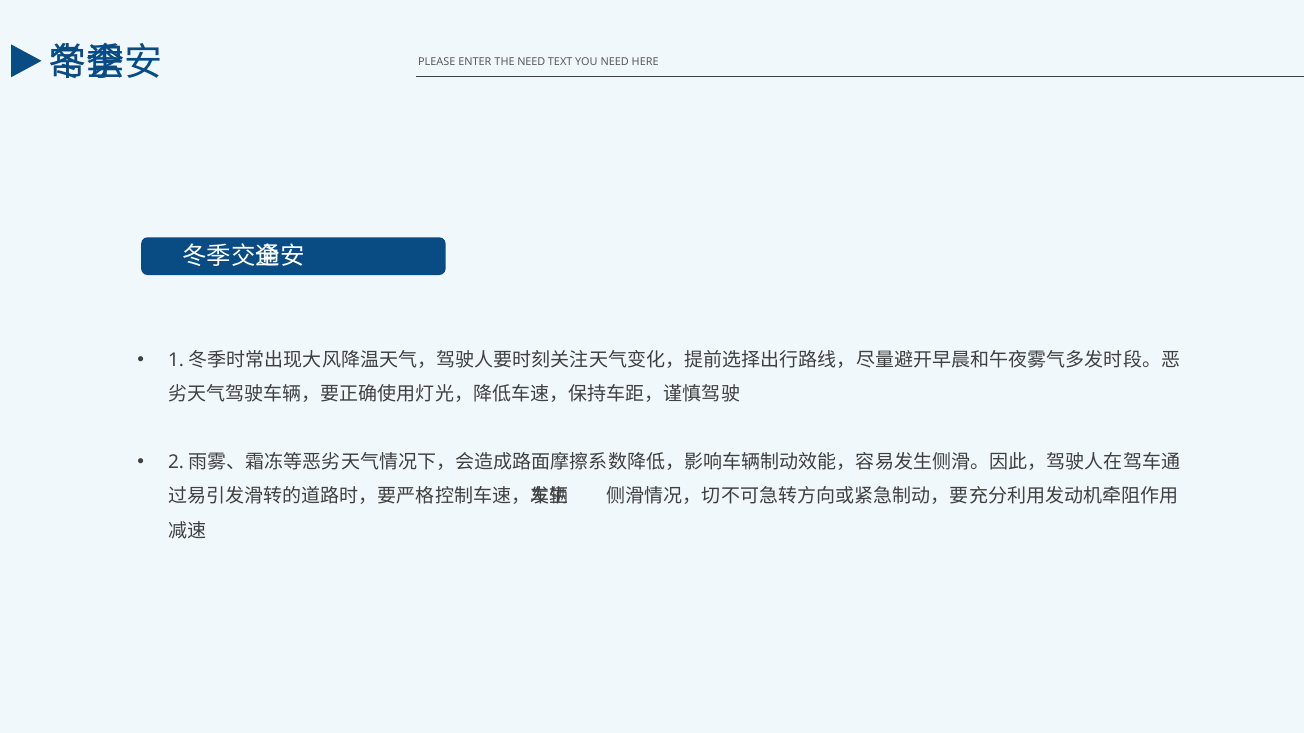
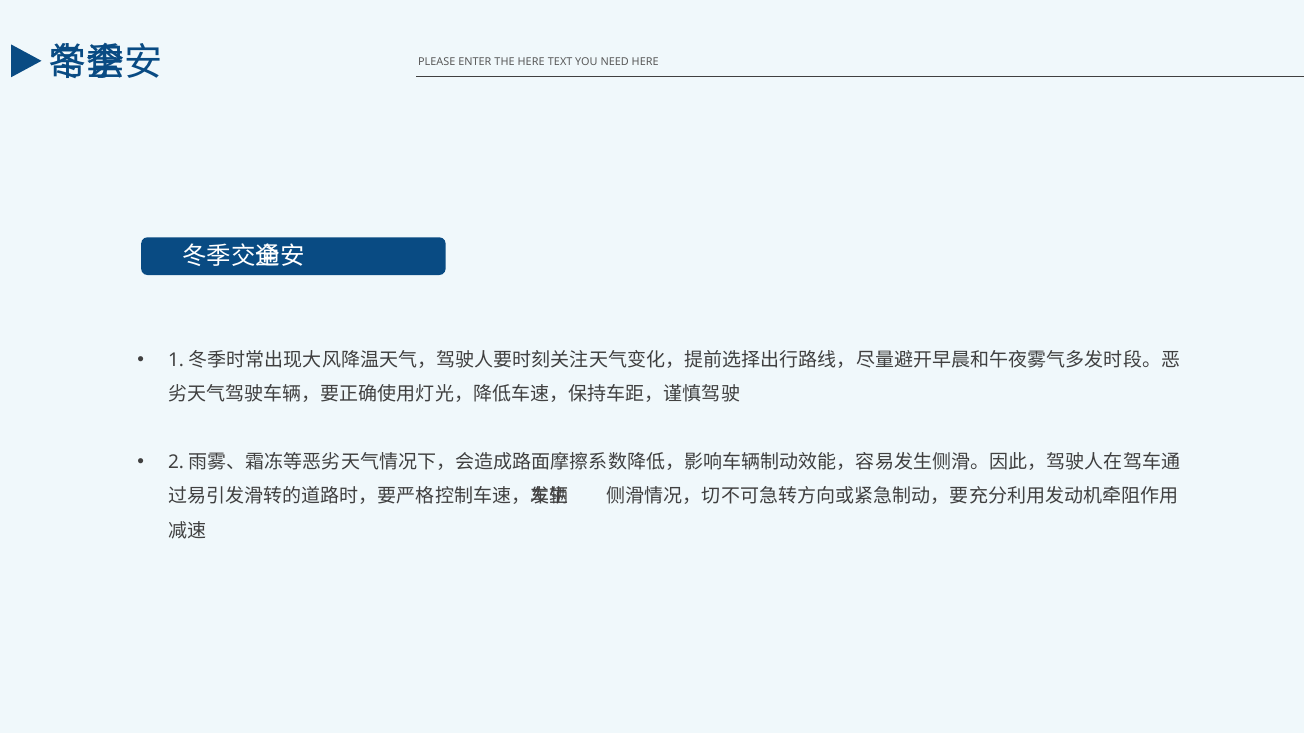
THE NEED: NEED -> HERE (531, 62)
